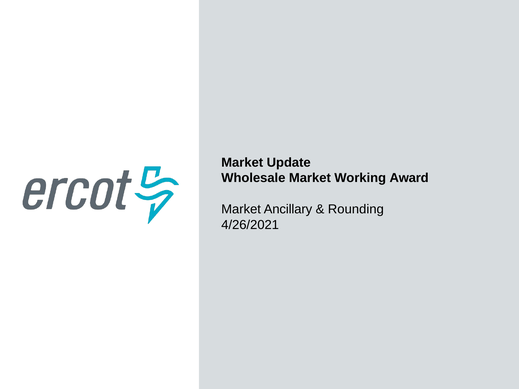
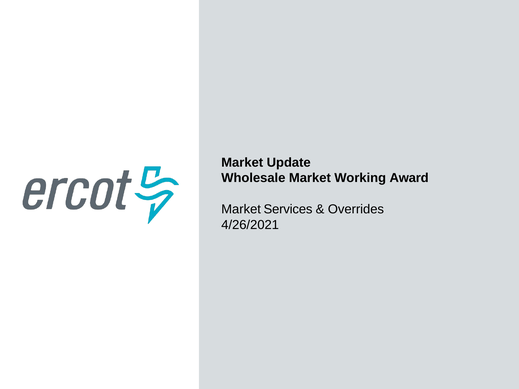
Ancillary: Ancillary -> Services (288, 209)
Rounding: Rounding -> Overrides (356, 209)
